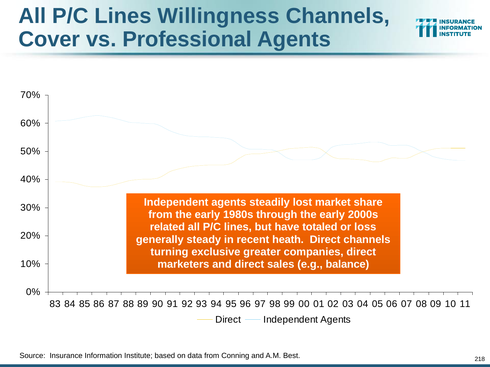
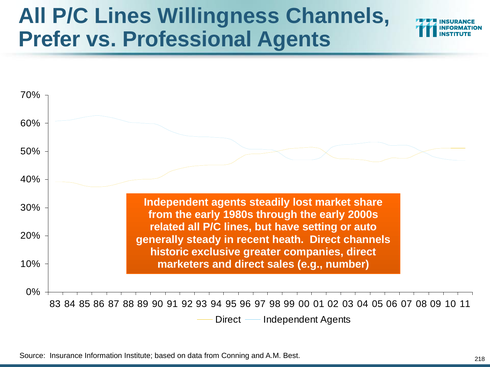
Cover: Cover -> Prefer (49, 40)
totaled: totaled -> setting (320, 227)
loss: loss -> auto (365, 227)
turning: turning -> historic (170, 252)
balance: balance -> number (347, 265)
